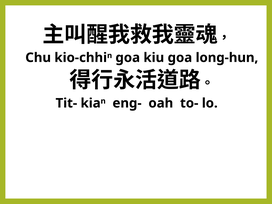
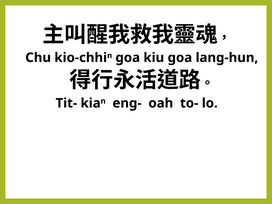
long-hun: long-hun -> lang-hun (227, 58)
